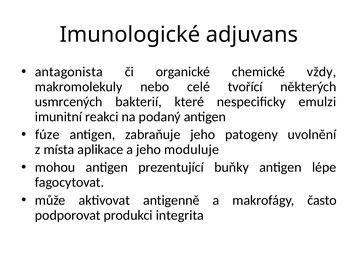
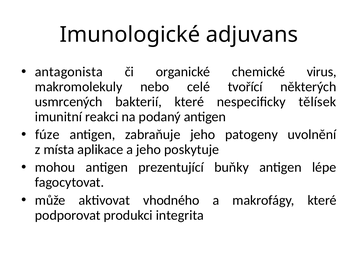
vždy: vždy -> virus (322, 72)
emulzi: emulzi -> tělísek (317, 102)
moduluje: moduluje -> poskytuje (192, 150)
antigenně: antigenně -> vhodného (171, 201)
makrofágy často: často -> které (322, 201)
